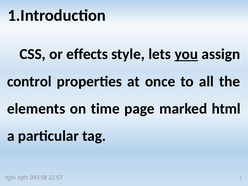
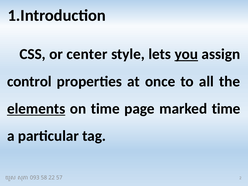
effects: effects -> center (87, 54)
elements underline: none -> present (36, 109)
marked html: html -> time (226, 109)
